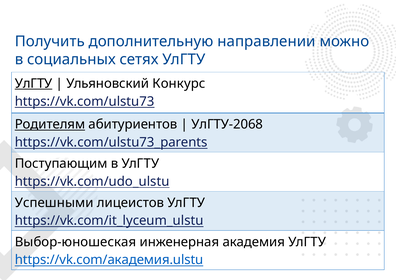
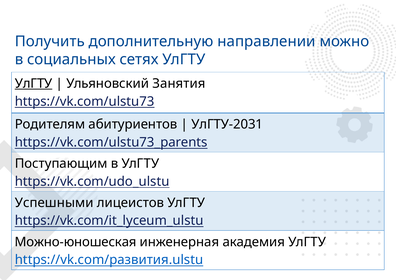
Конкурс: Конкурс -> Занятия (179, 84)
Родителям underline: present -> none (50, 124)
УлГТУ-2068: УлГТУ-2068 -> УлГТУ-2031 (227, 124)
Выбор-юношеская: Выбор-юношеская -> Можно-юношеская (76, 242)
https://vk.com/академия.ulstu: https://vk.com/академия.ulstu -> https://vk.com/развития.ulstu (109, 260)
